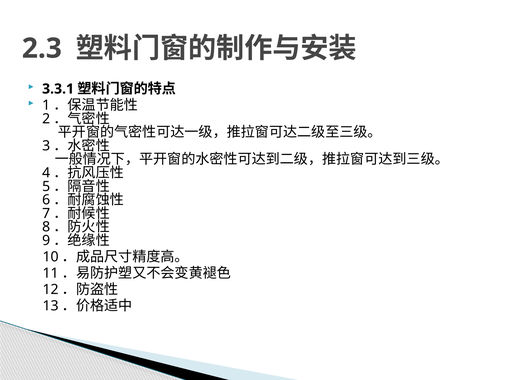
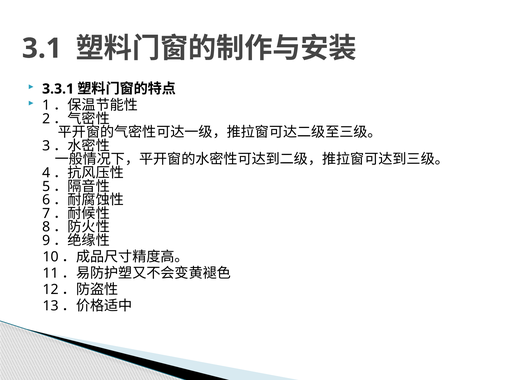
2.3: 2.3 -> 3.1 (42, 48)
